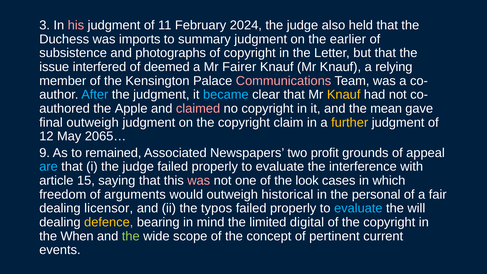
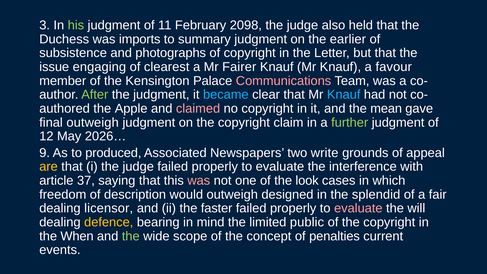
his colour: pink -> light green (76, 25)
2024: 2024 -> 2098 (246, 25)
interfered: interfered -> engaging (99, 67)
deemed: deemed -> clearest (167, 67)
relying: relying -> favour (394, 67)
After colour: light blue -> light green (95, 95)
Knauf colour: yellow -> light blue (344, 95)
further colour: yellow -> light green (350, 122)
2065…: 2065… -> 2026… (106, 136)
remained: remained -> produced (113, 153)
profit: profit -> write (325, 153)
are colour: light blue -> yellow (49, 167)
15: 15 -> 37 (86, 181)
arguments: arguments -> description (135, 194)
historical: historical -> designed (287, 194)
personal: personal -> splendid (376, 194)
typos: typos -> faster (217, 208)
evaluate colour: light blue -> pink (358, 208)
digital: digital -> public (307, 222)
pertinent: pertinent -> penalties (335, 236)
